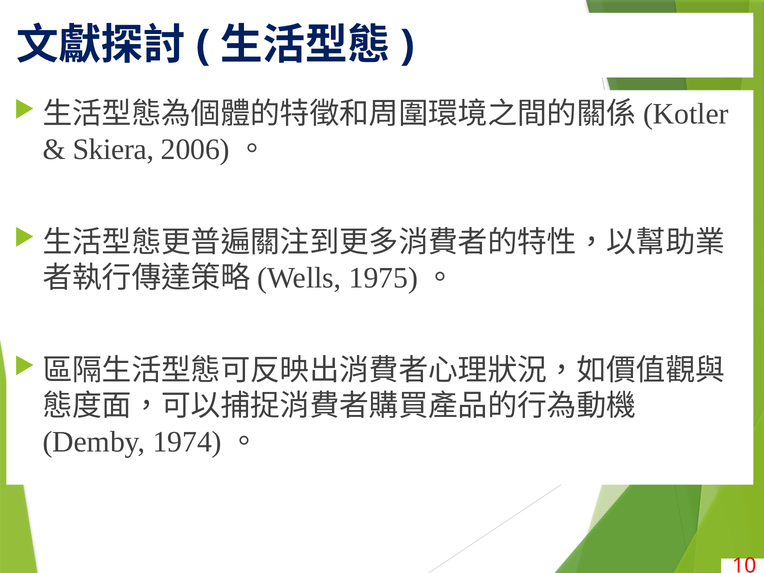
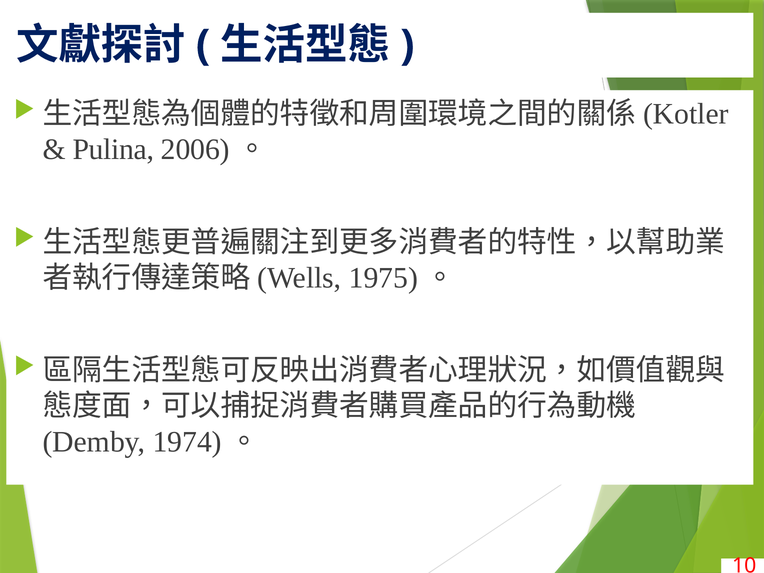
Skiera: Skiera -> Pulina (113, 150)
